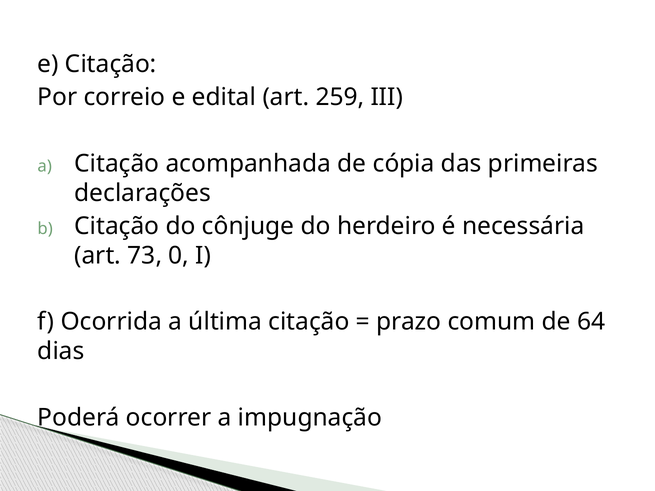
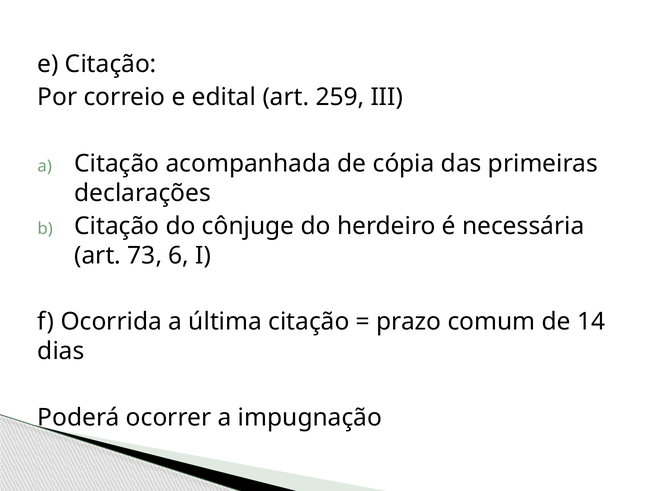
0: 0 -> 6 (179, 256)
64: 64 -> 14 (591, 322)
